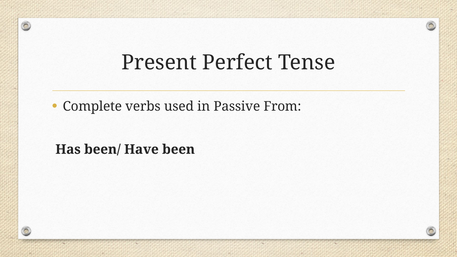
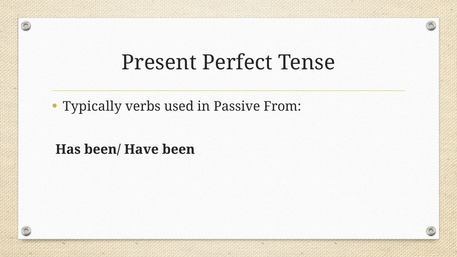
Complete: Complete -> Typically (92, 106)
